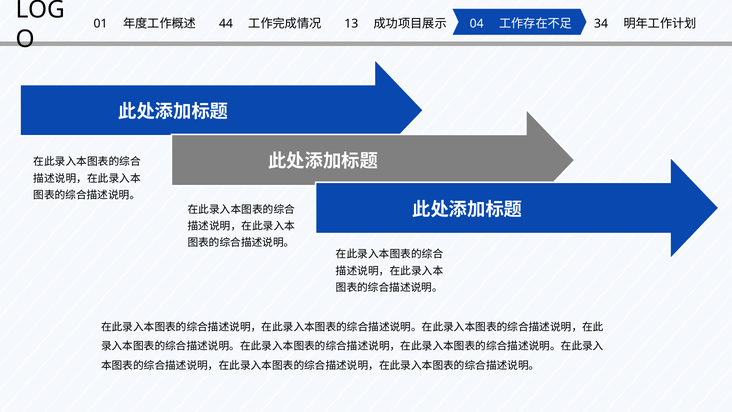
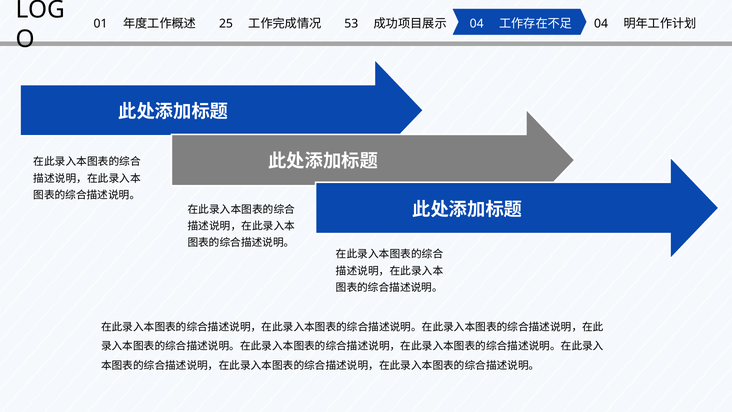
44: 44 -> 25 (226, 24)
13: 13 -> 53 (351, 24)
34: 34 -> 04 (601, 24)
